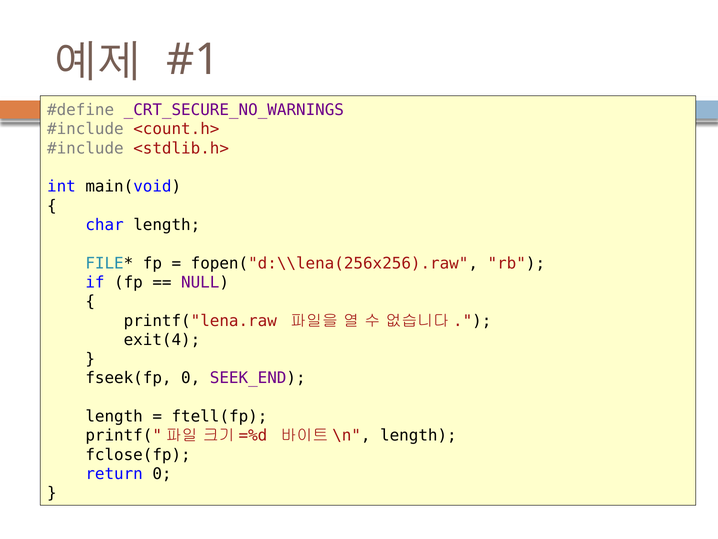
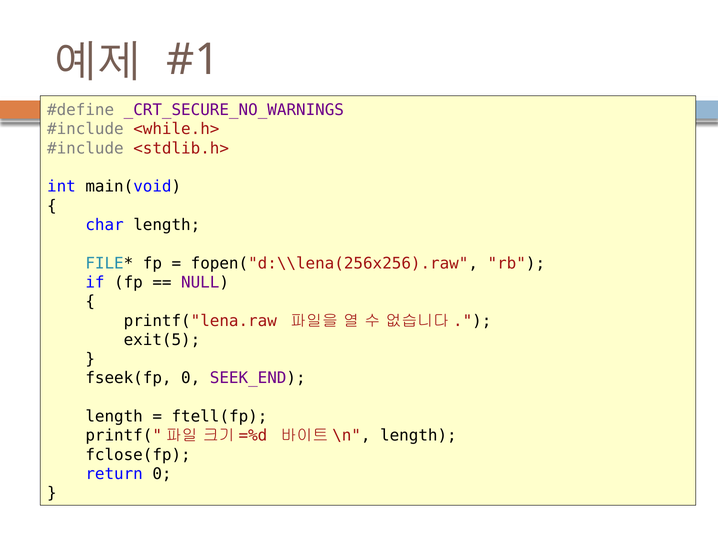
<count.h>: <count.h> -> <while.h> (176, 129)
exit(4: exit(4 -> exit(5 (162, 340)
